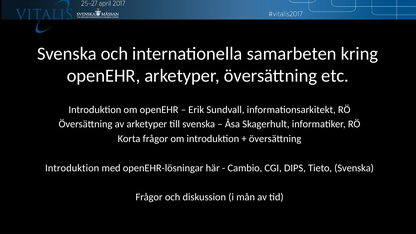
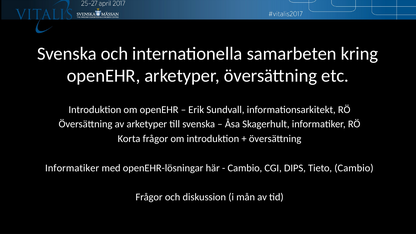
Introduktion: Introduktion -> Informatiker (72, 168)
Tieto Svenska: Svenska -> Cambio (354, 168)
